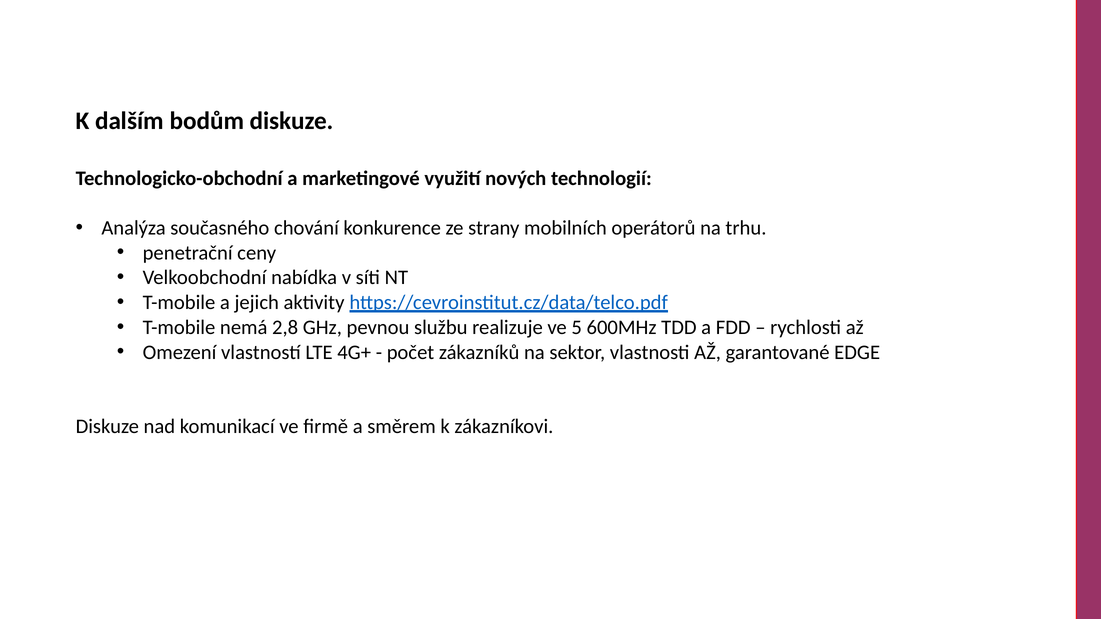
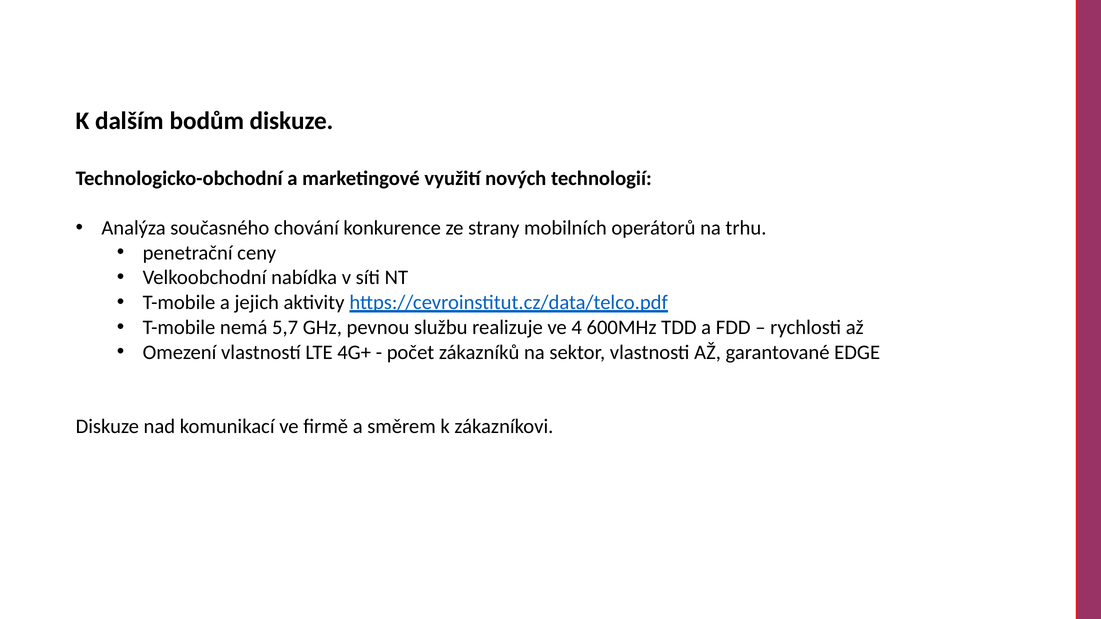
2,8: 2,8 -> 5,7 (285, 328)
5: 5 -> 4 (577, 328)
